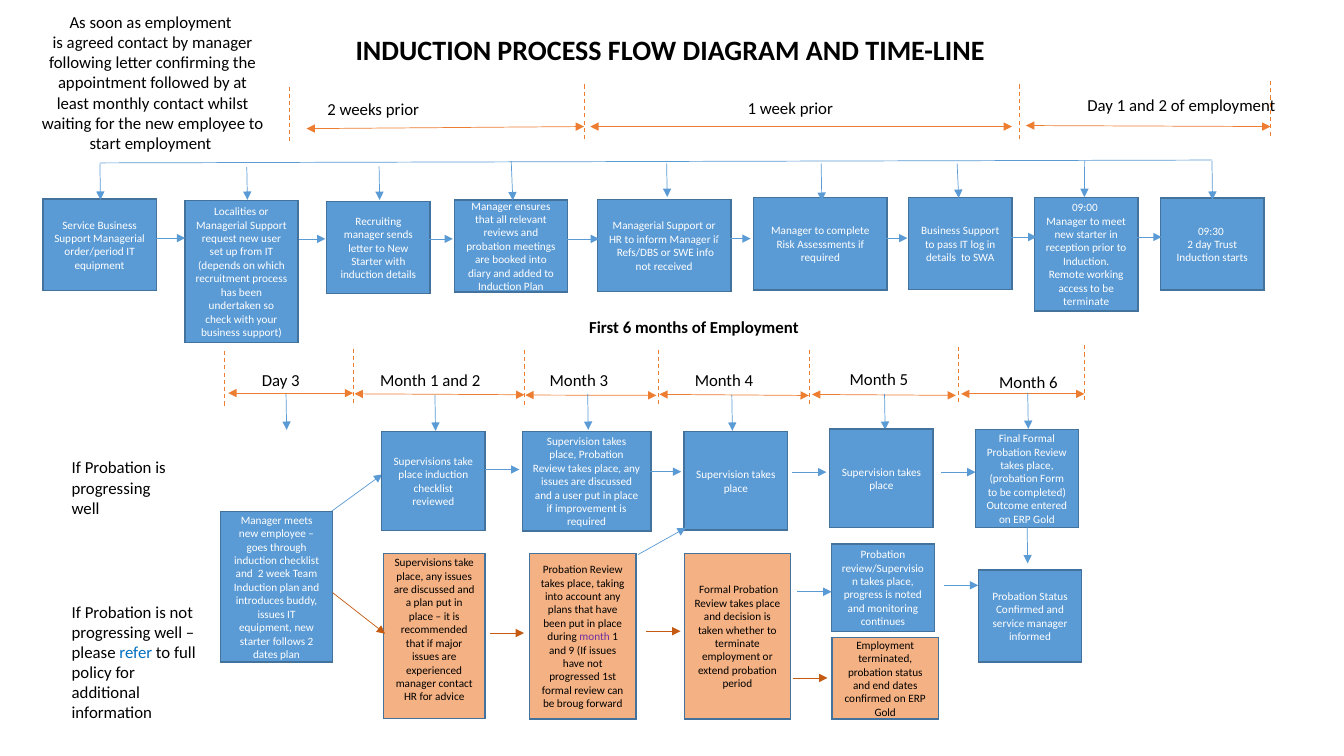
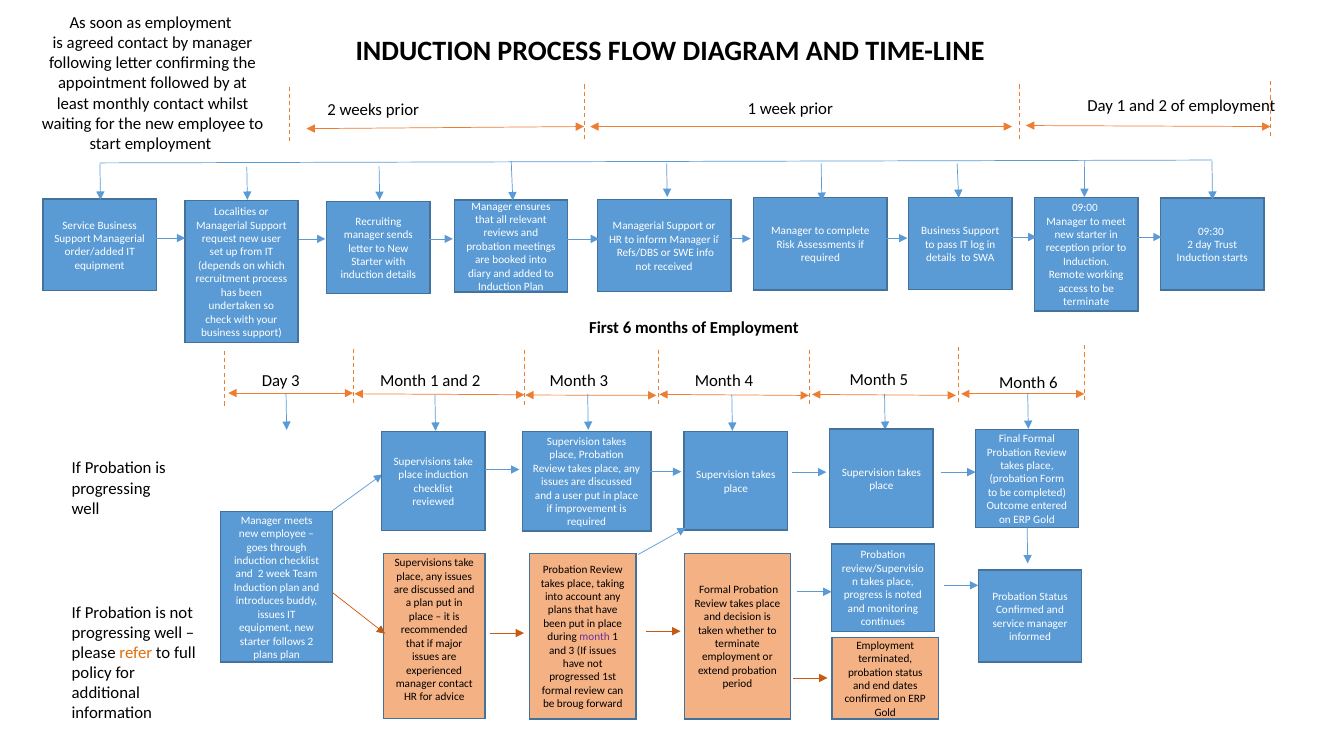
order/period: order/period -> order/added (94, 252)
and 9: 9 -> 3 (571, 650)
refer colour: blue -> orange (136, 653)
dates: dates -> plans (265, 655)
